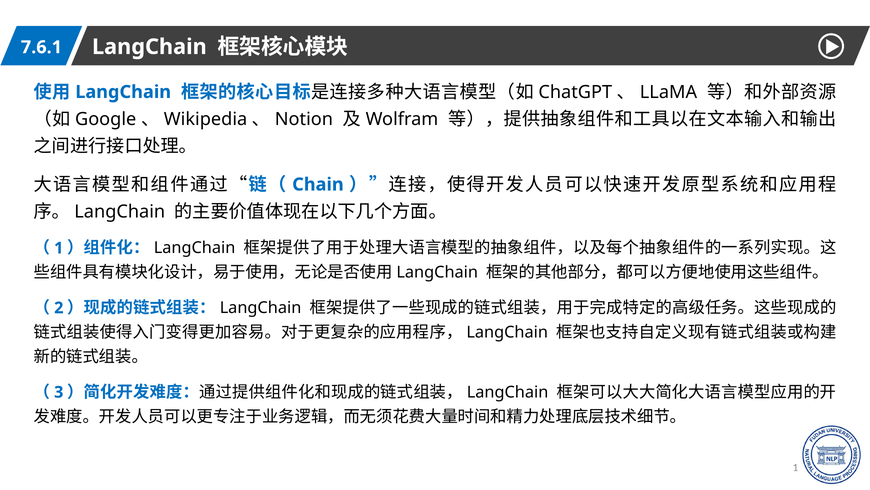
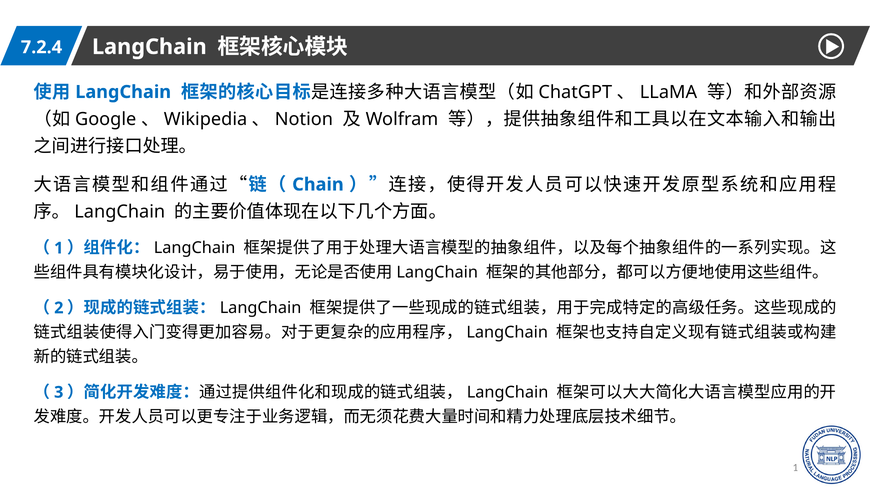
7.6.1: 7.6.1 -> 7.2.4 (41, 47)
